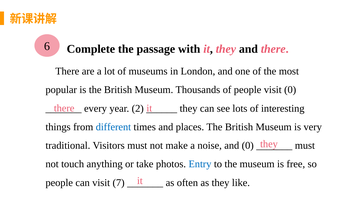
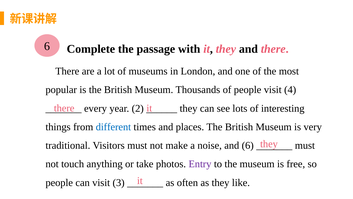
visit 0: 0 -> 4 (290, 90)
and 0: 0 -> 6 (248, 145)
Entry colour: blue -> purple (200, 164)
7: 7 -> 3 (119, 182)
